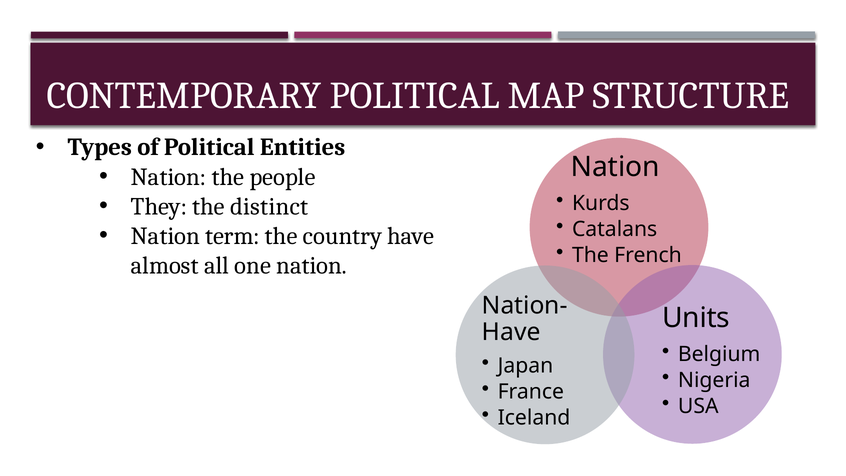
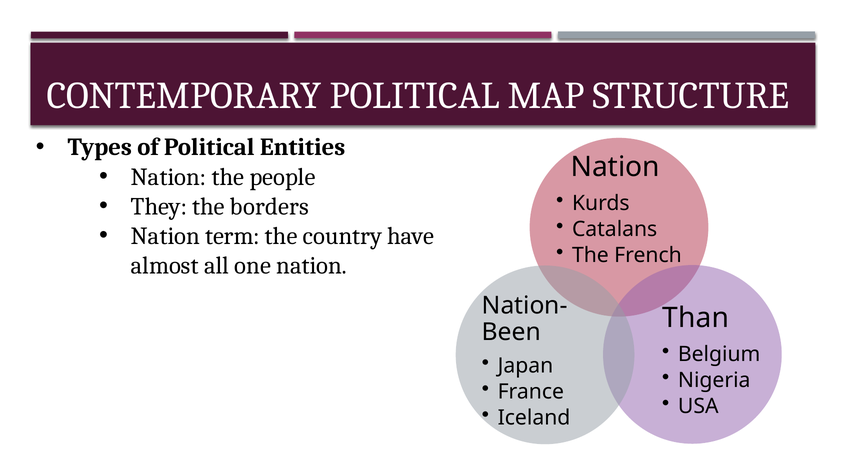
distinct: distinct -> borders (269, 206)
Units: Units -> Than (696, 318)
Have: Have -> Been (511, 332)
